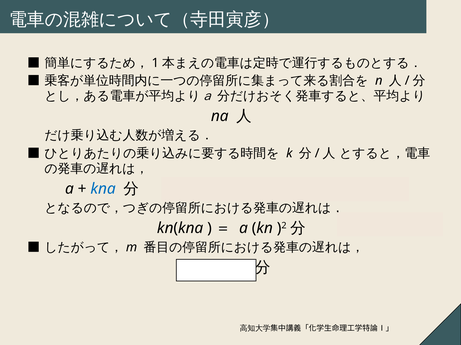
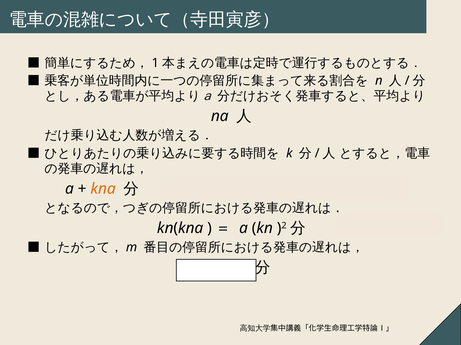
kna colour: blue -> orange (103, 189)
